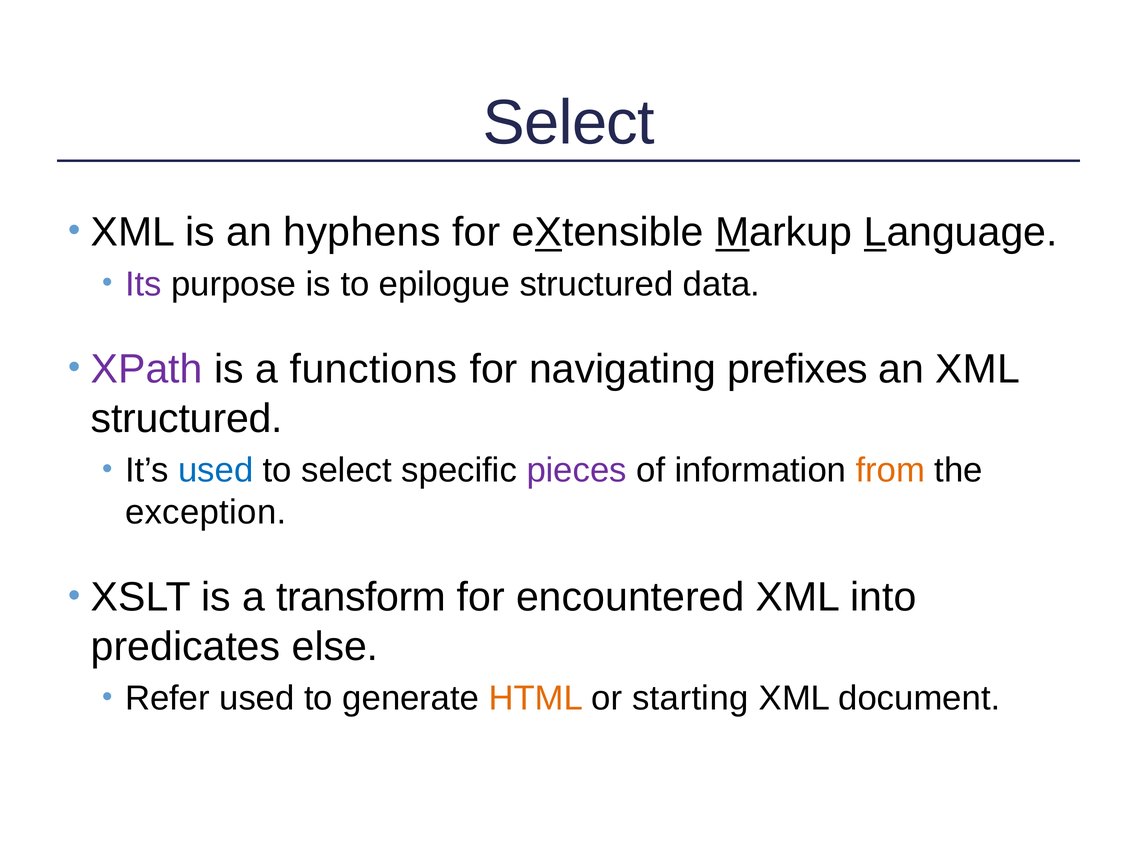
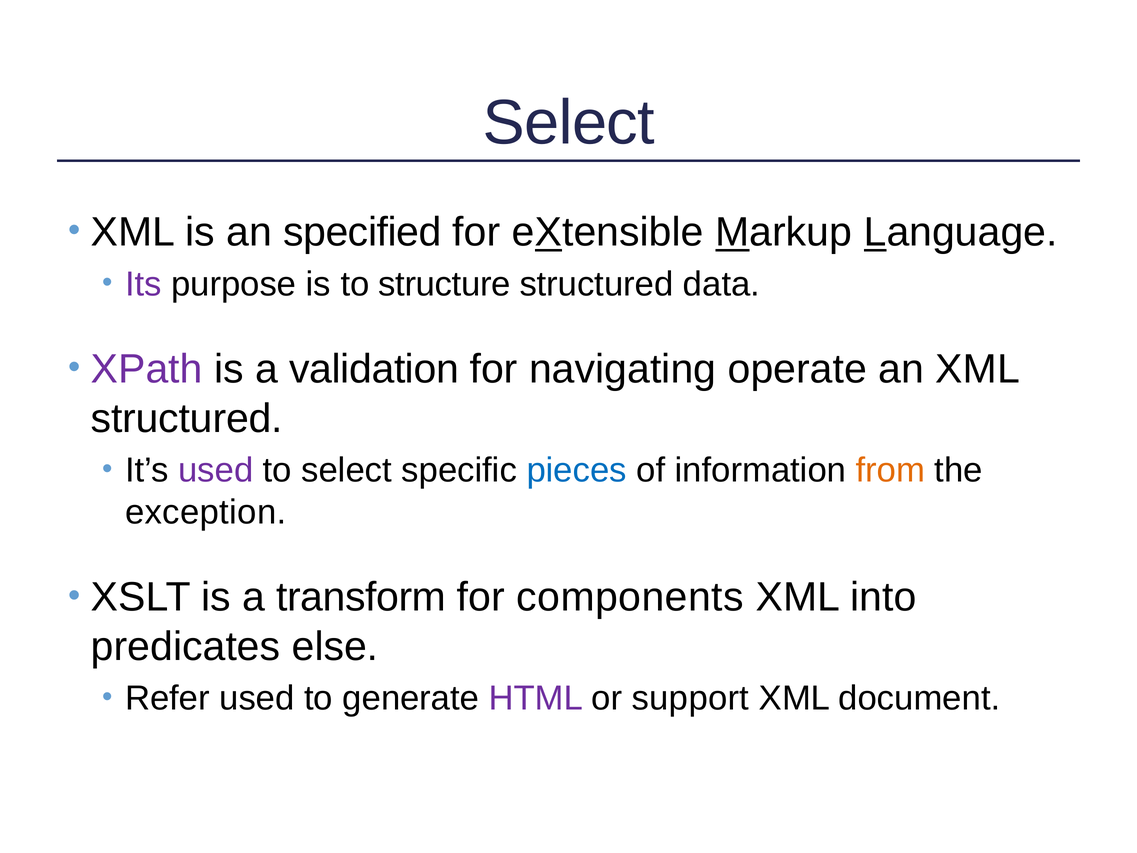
hyphens: hyphens -> specified (362, 232)
epilogue: epilogue -> structure (445, 284)
functions: functions -> validation (374, 369)
prefixes: prefixes -> operate (797, 369)
used colour: blue -> purple (216, 470)
pieces colour: purple -> blue (577, 470)
encountered: encountered -> components (630, 597)
HTML colour: orange -> purple (536, 698)
starting: starting -> support (690, 698)
